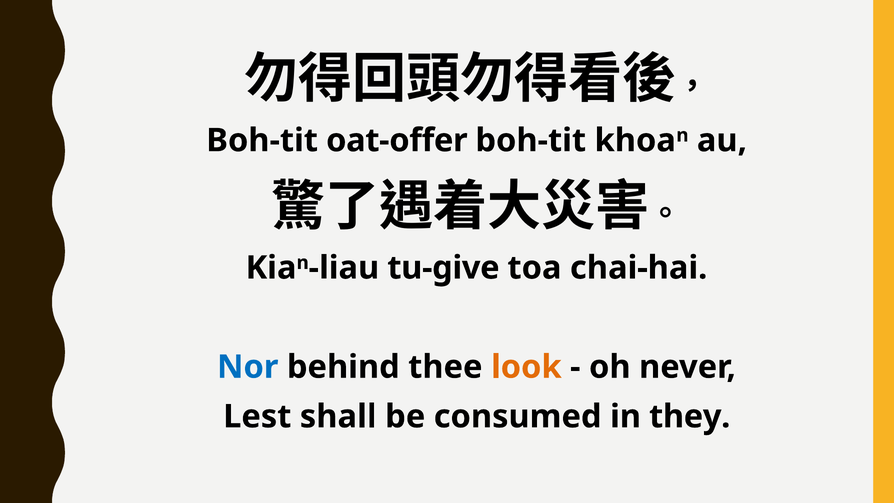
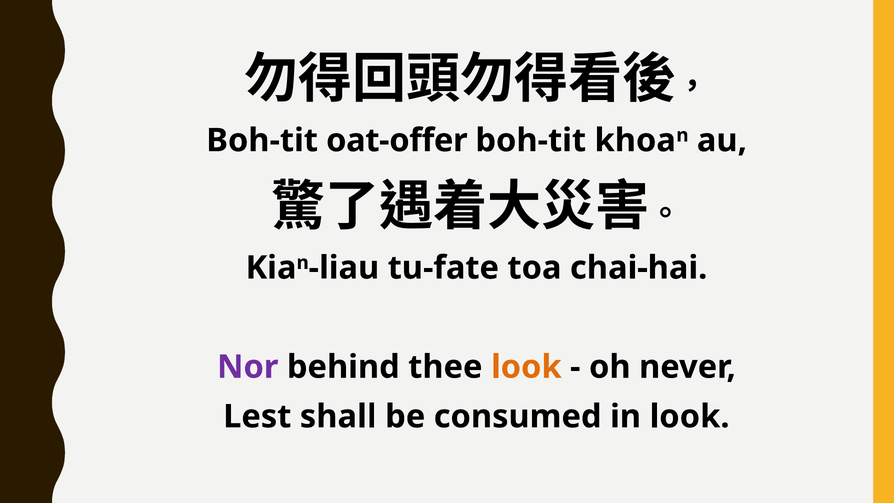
tu-give: tu-give -> tu-fate (443, 268)
Nor colour: blue -> purple (248, 367)
in they: they -> look (690, 416)
